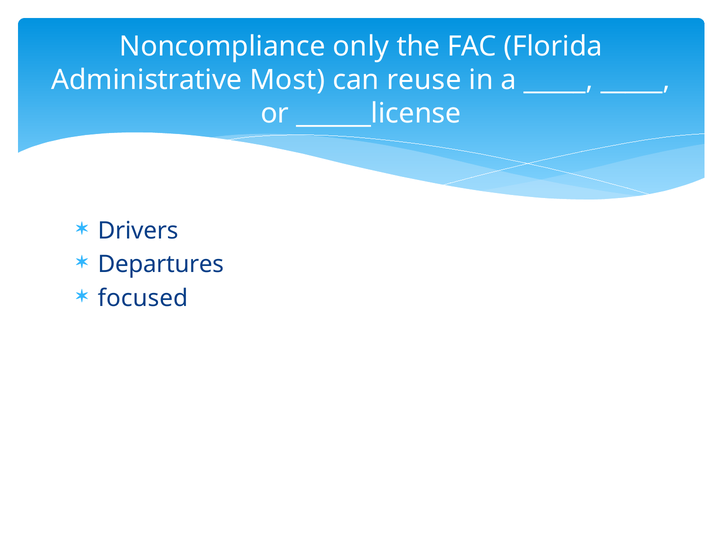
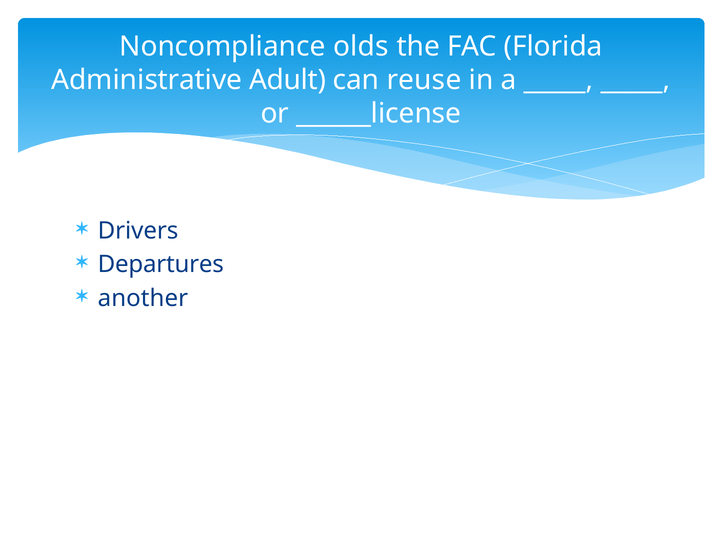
only: only -> olds (361, 47)
Most: Most -> Adult (288, 80)
focused: focused -> another (143, 298)
